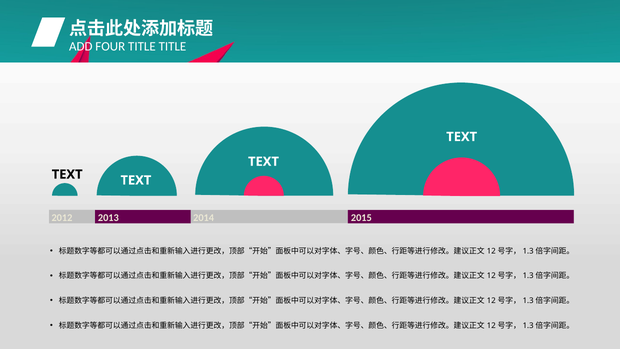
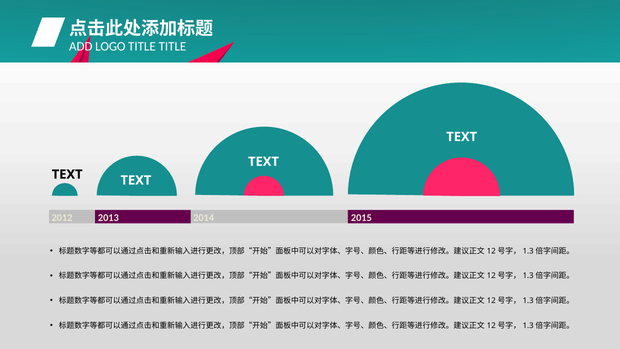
FOUR: FOUR -> LOGO (110, 47)
